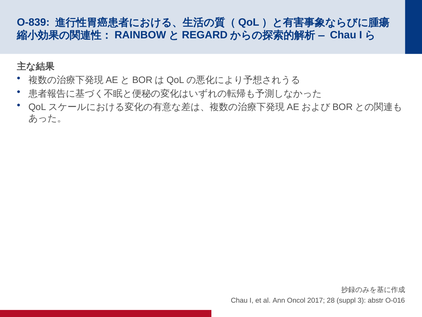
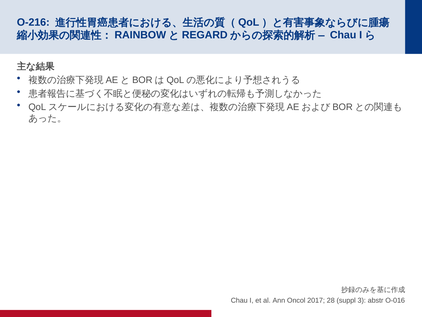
O-839: O-839 -> O-216 (33, 22)
